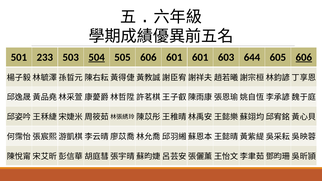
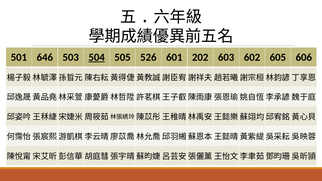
233: 233 -> 646 (45, 57)
505 606: 606 -> 526 (148, 57)
601 601: 601 -> 202 (200, 57)
644: 644 -> 602 (252, 57)
606 underline: present -> none (304, 57)
